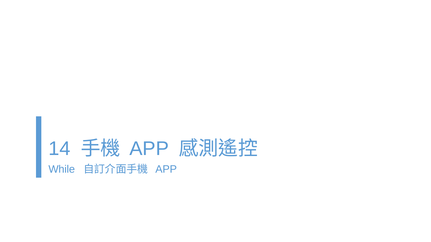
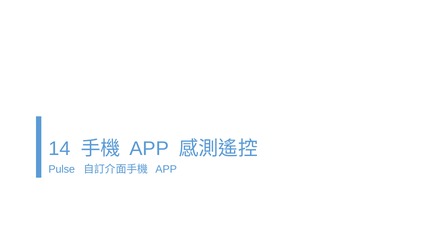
While: While -> Pulse (62, 170)
